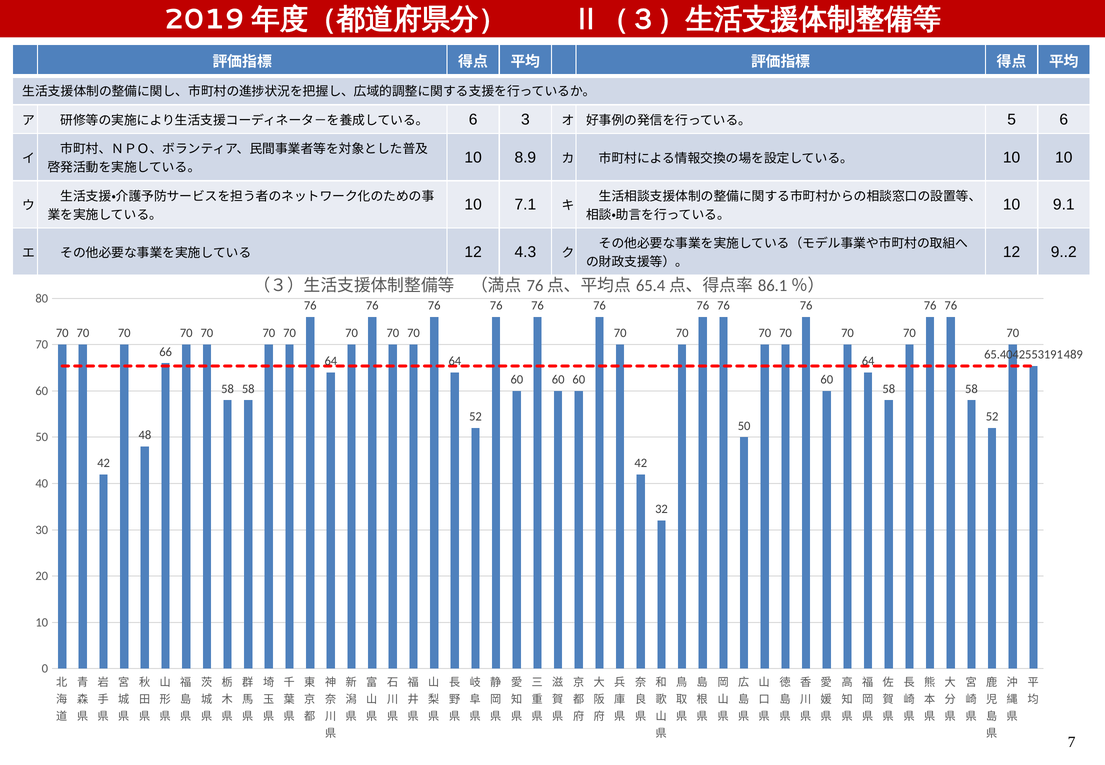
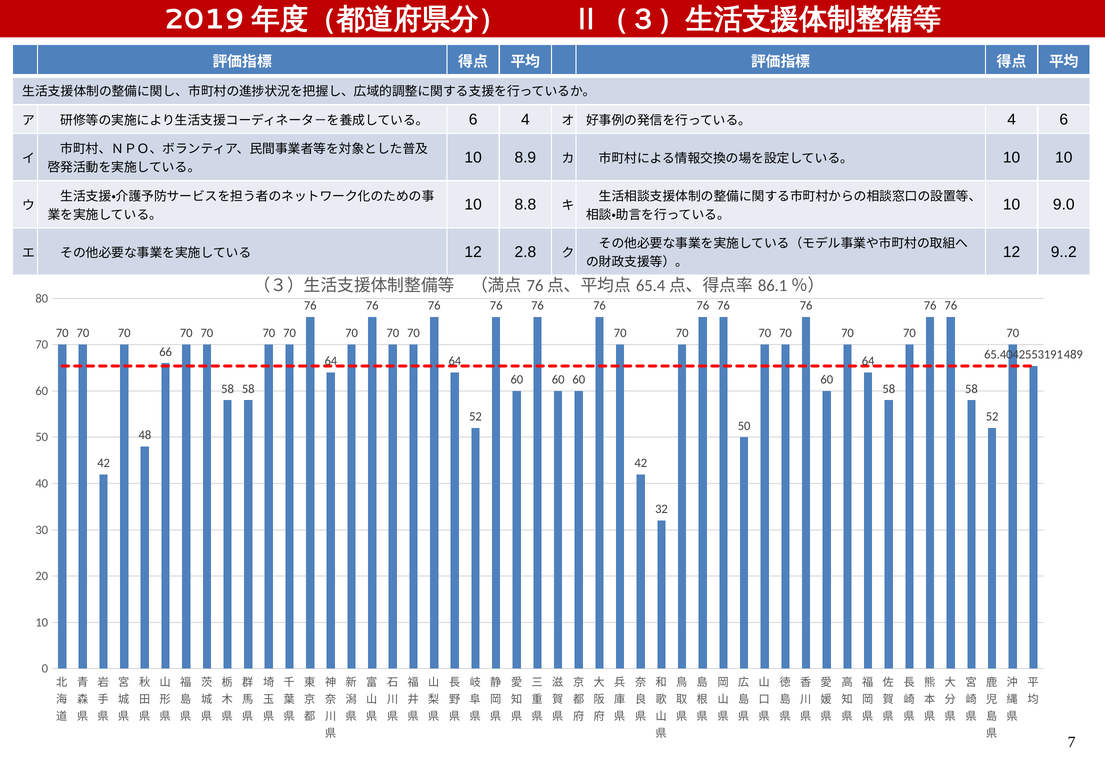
6 3: 3 -> 4 (525, 119)
5: 5 -> 4 (1012, 119)
7.1: 7.1 -> 8.8 (525, 205)
9.1: 9.1 -> 9.0 (1064, 205)
4.3: 4.3 -> 2.8 (525, 252)
